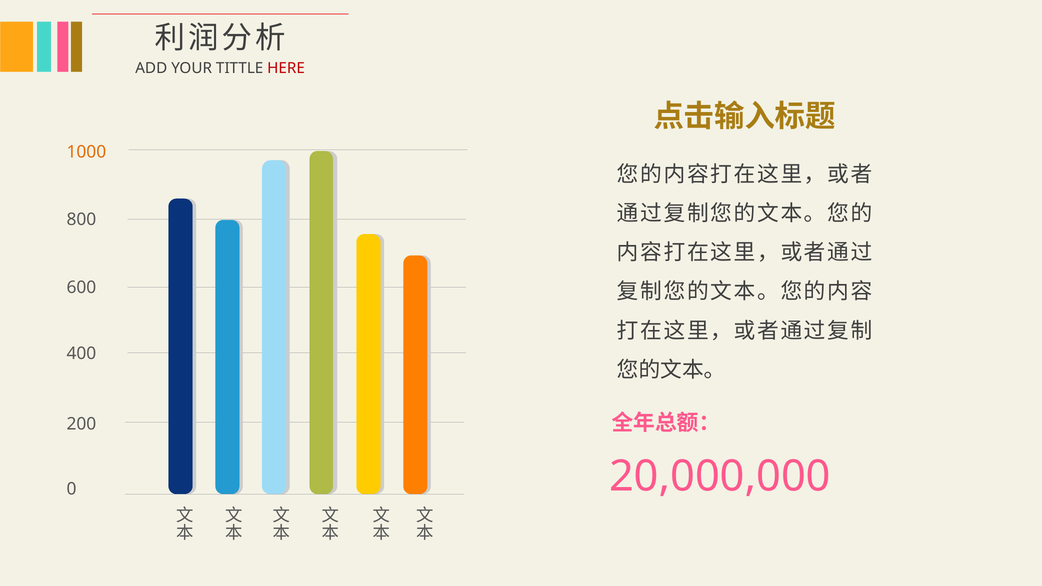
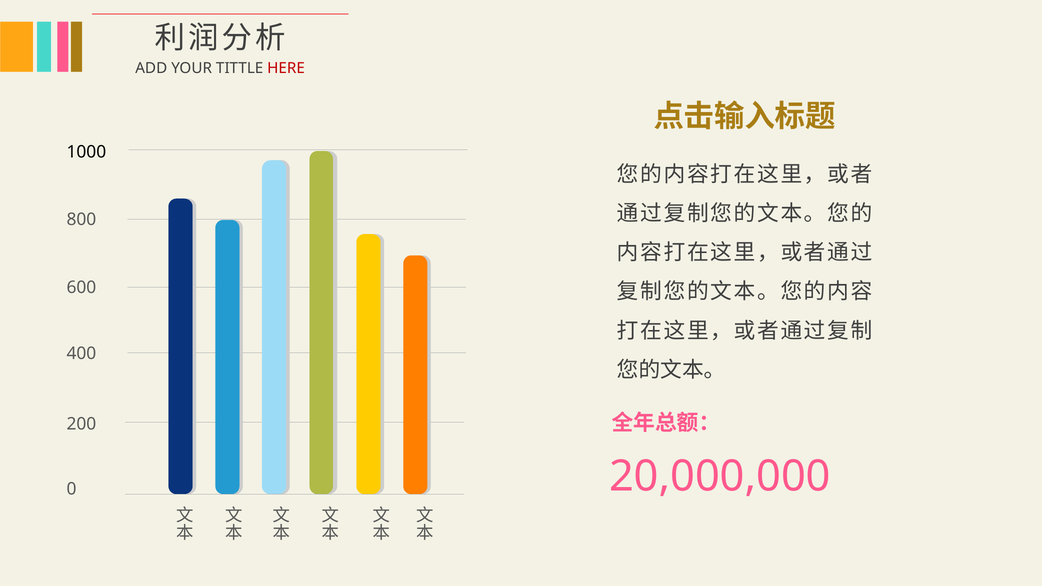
1000 colour: orange -> black (86, 152)
